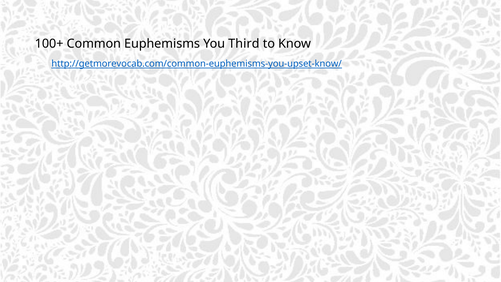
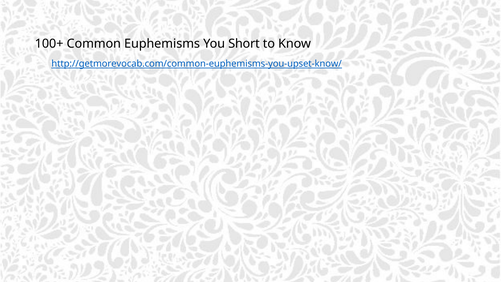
Third: Third -> Short (244, 44)
